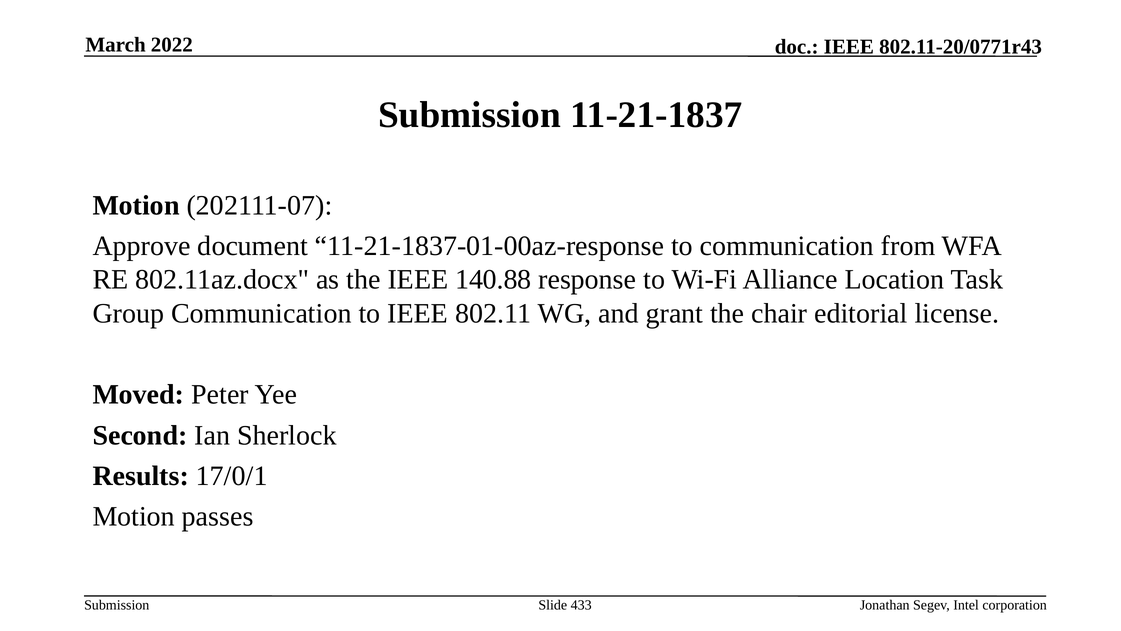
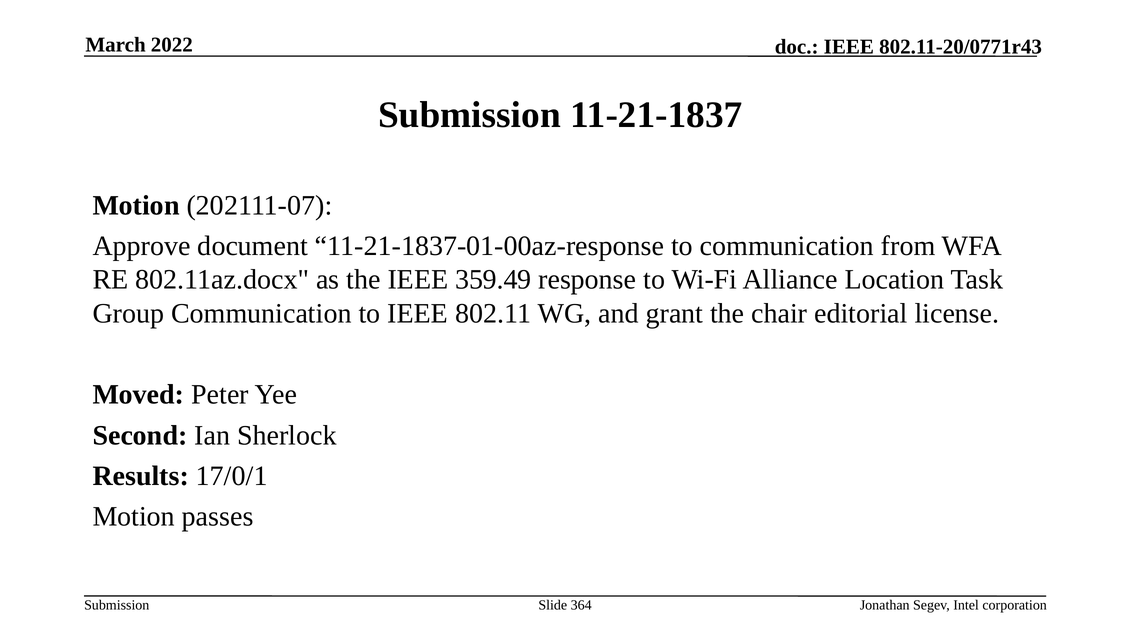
140.88: 140.88 -> 359.49 (493, 279)
433: 433 -> 364 (581, 605)
